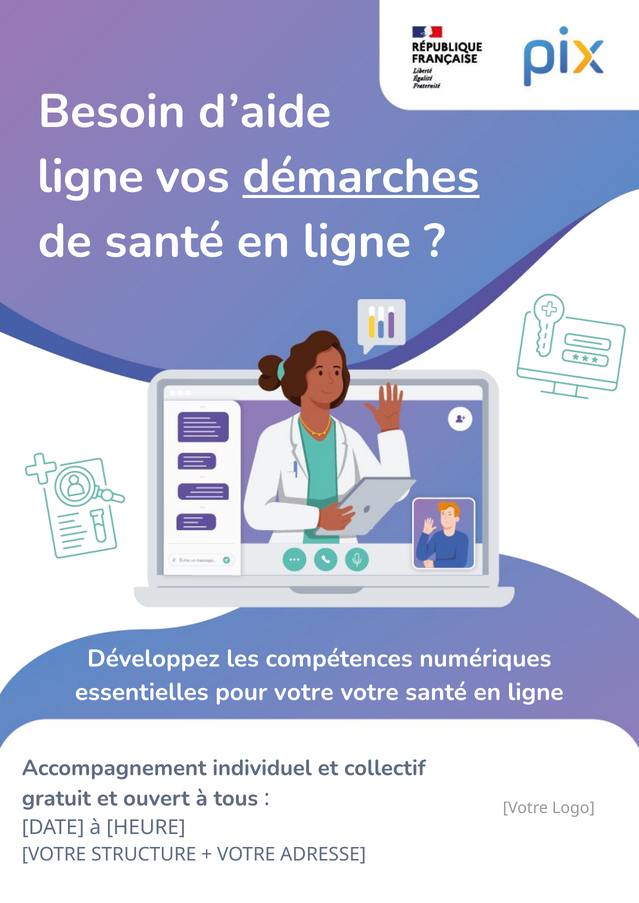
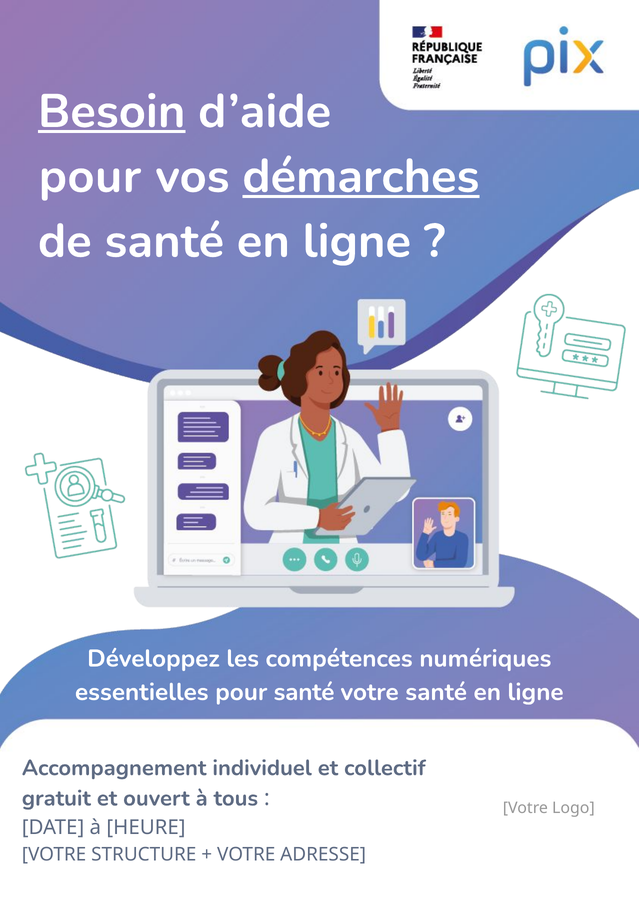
Besoin underline: none -> present (112, 112)
ligne: ligne -> pour (90, 176)
pour votre: votre -> santé (304, 692)
